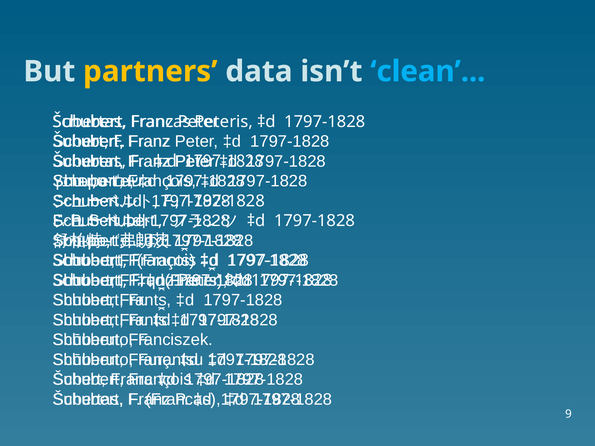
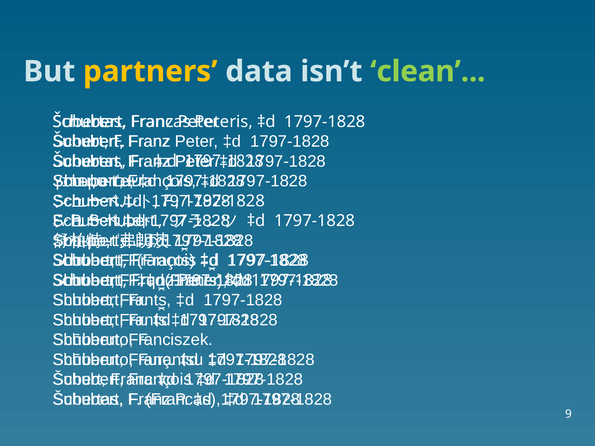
clean colour: light blue -> light green (428, 71)
